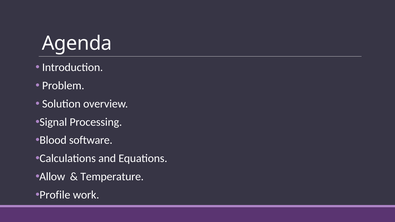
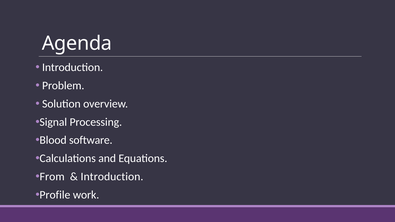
Allow: Allow -> From (52, 177)
Temperature: Temperature -> Introduction (112, 177)
